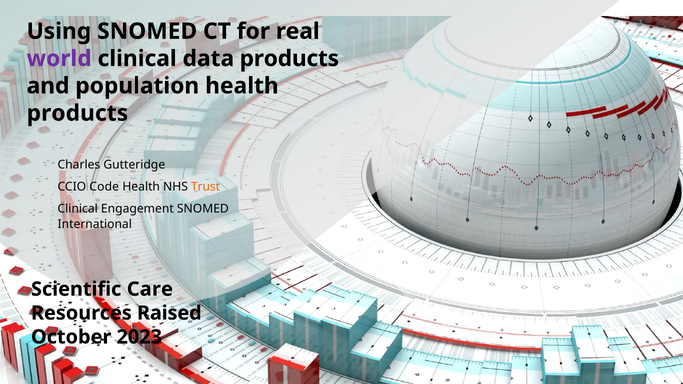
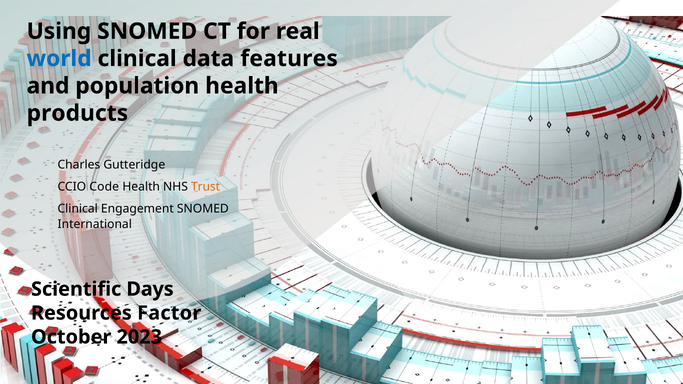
world colour: purple -> blue (59, 59)
data products: products -> features (289, 59)
Care: Care -> Days (150, 289)
Raised: Raised -> Factor (169, 313)
